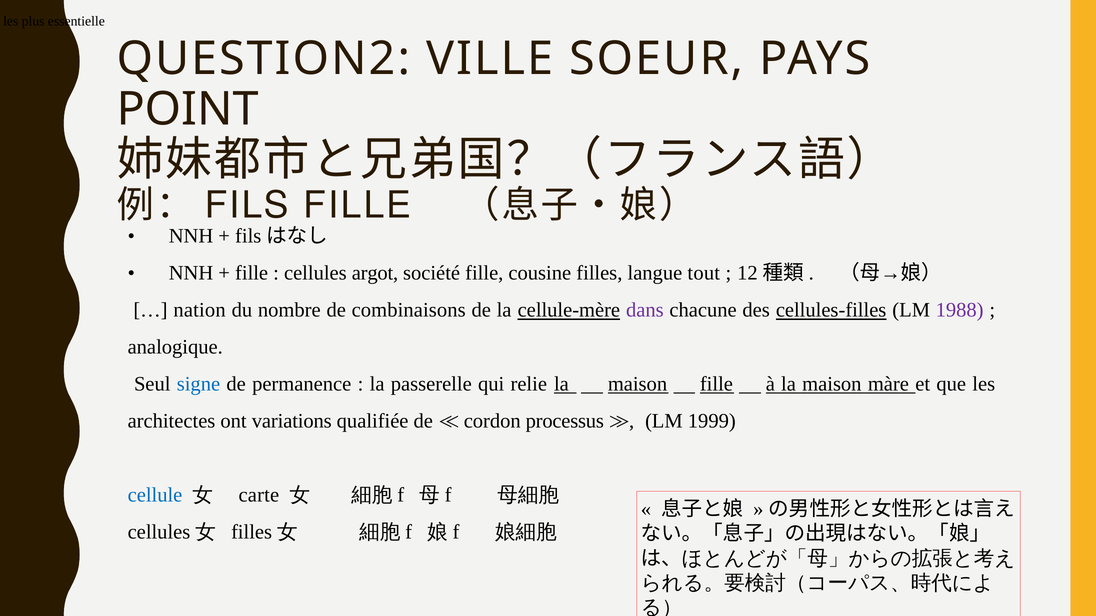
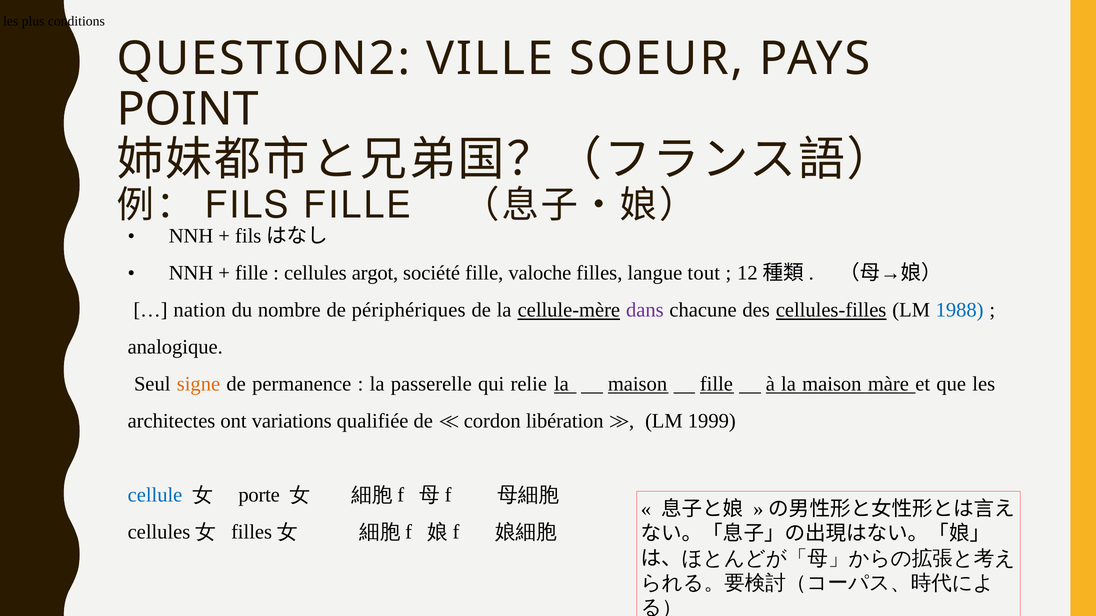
essentielle: essentielle -> conditions (76, 21)
cousine: cousine -> valoche (540, 273)
de combinaisons: combinaisons -> périphériques (409, 310)
1988 colour: purple -> blue (960, 310)
signe colour: blue -> orange (198, 384)
processus: processus -> libération (565, 421)
carte: carte -> porte (259, 495)
